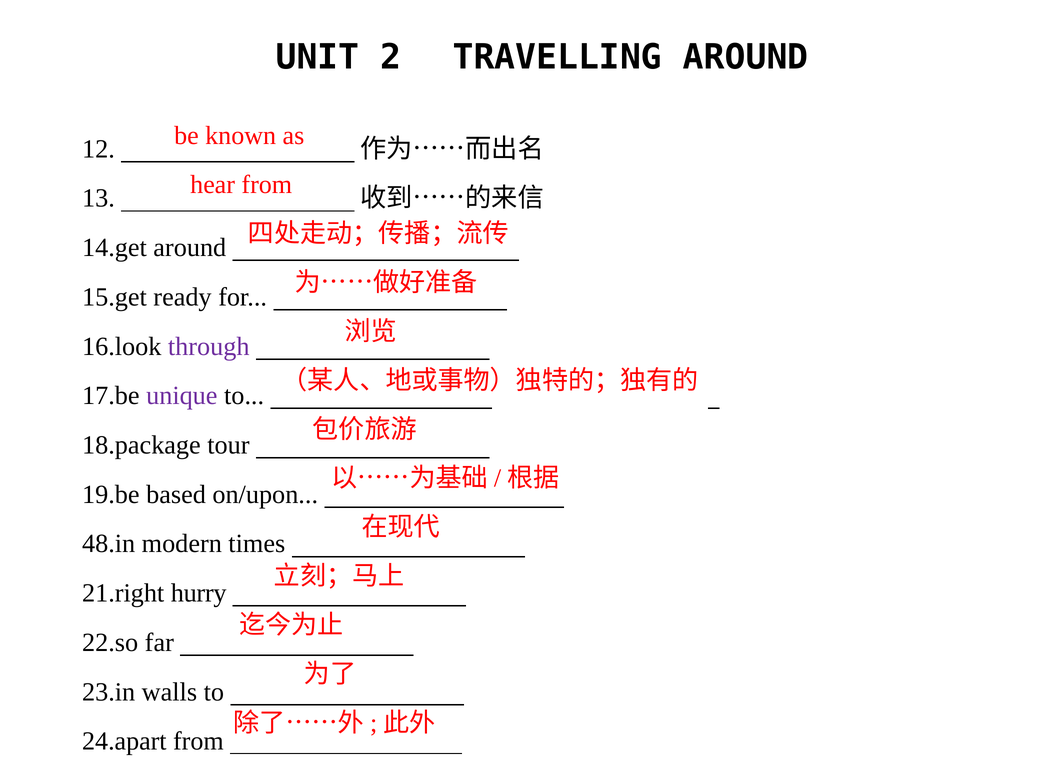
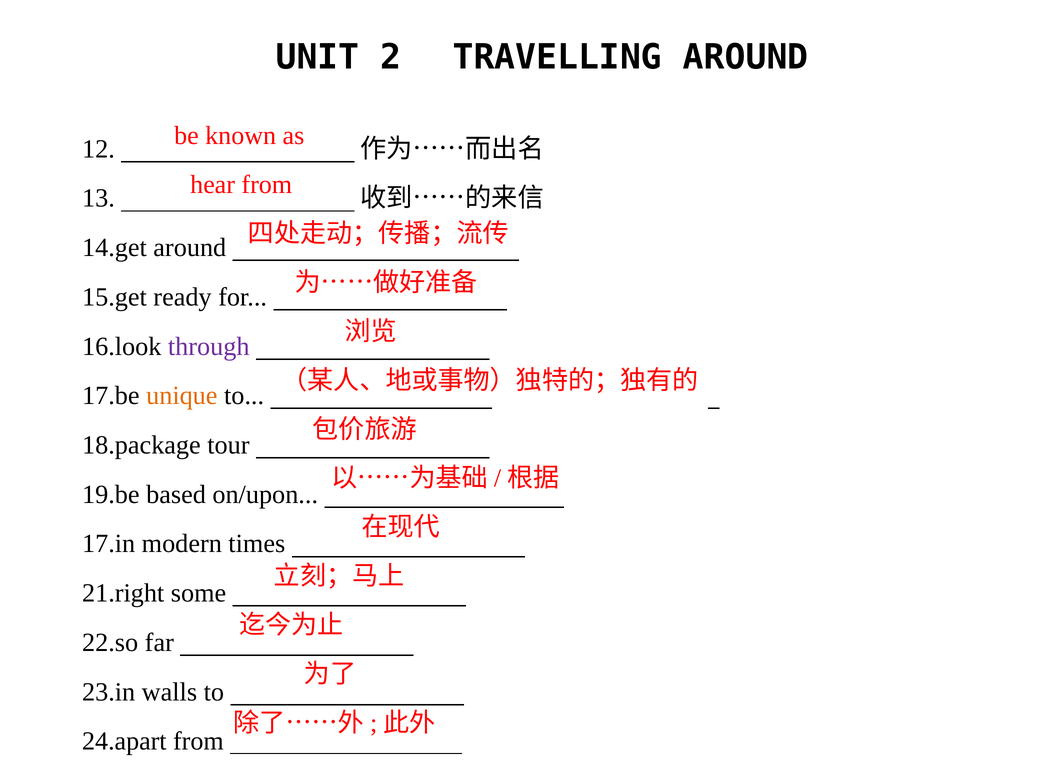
unique colour: purple -> orange (182, 395)
48.in: 48.in -> 17.in (109, 543)
hurry: hurry -> some (199, 593)
